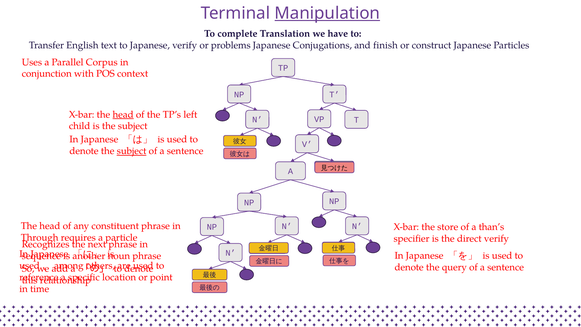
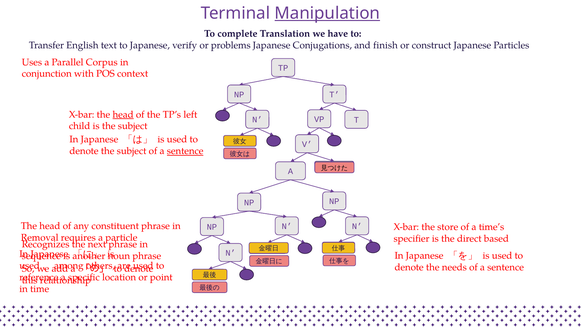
subject underline: present -> none (132, 151)
sentence underline: none -> present (185, 151)
than’s: than’s -> time’s (491, 227)
Through: Through -> Removal (40, 237)
direct verify: verify -> based (496, 238)
query: query -> needs (454, 267)
